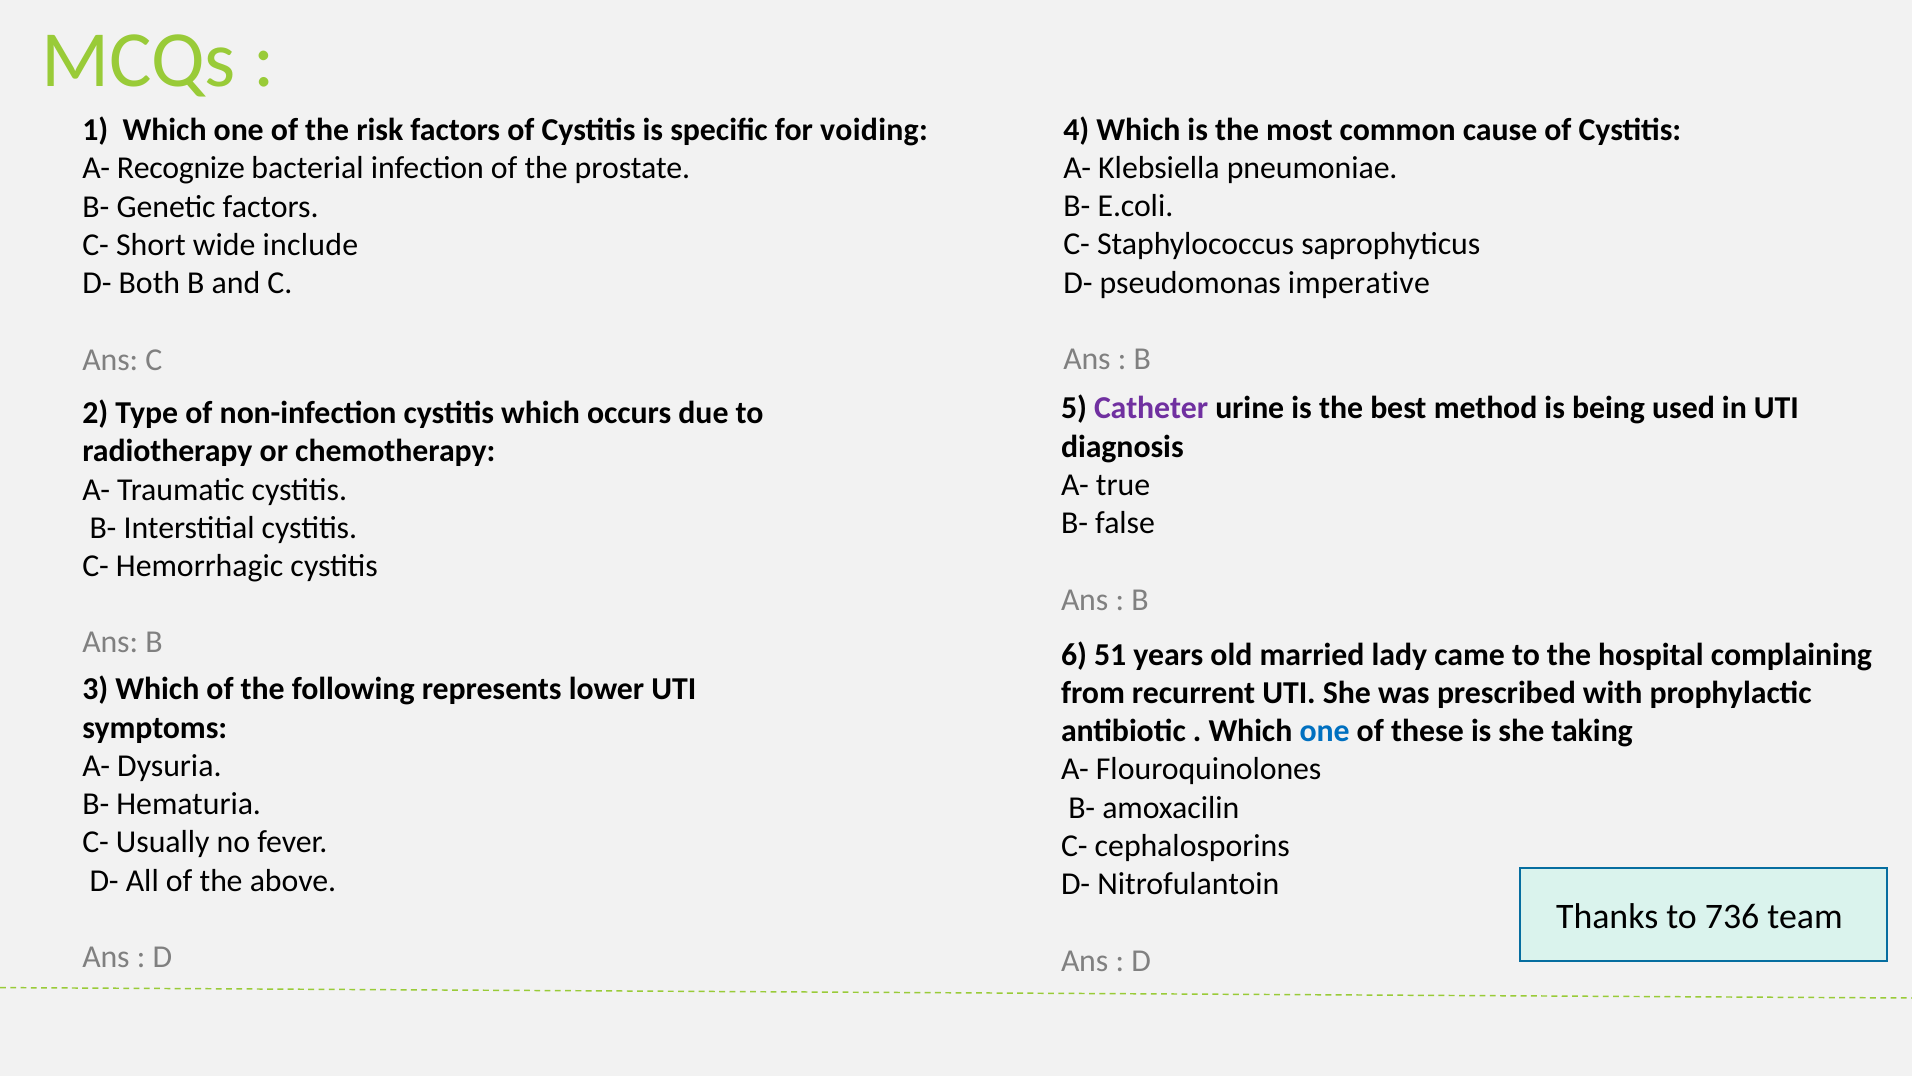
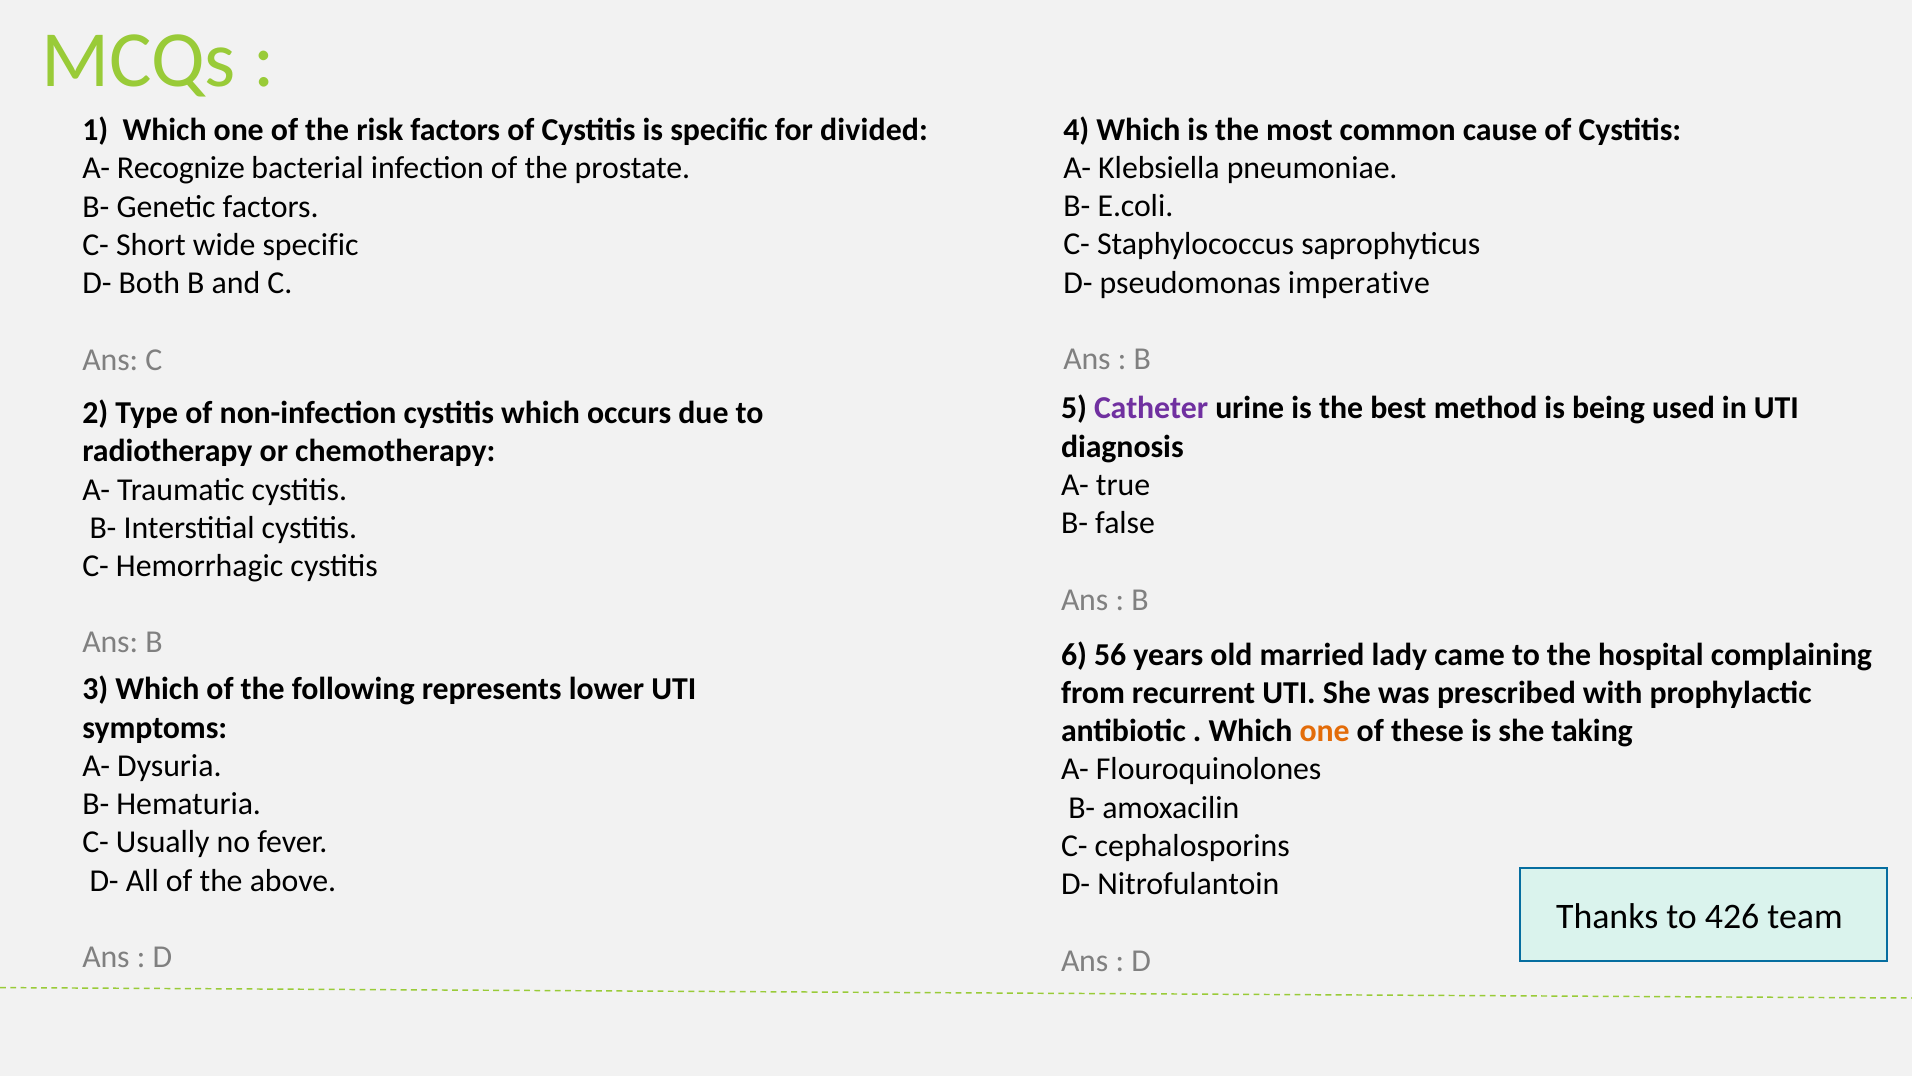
voiding: voiding -> divided (874, 130)
wide include: include -> specific (311, 245)
51: 51 -> 56 (1110, 654)
one colour: blue -> orange (1325, 731)
736: 736 -> 426 (1732, 916)
